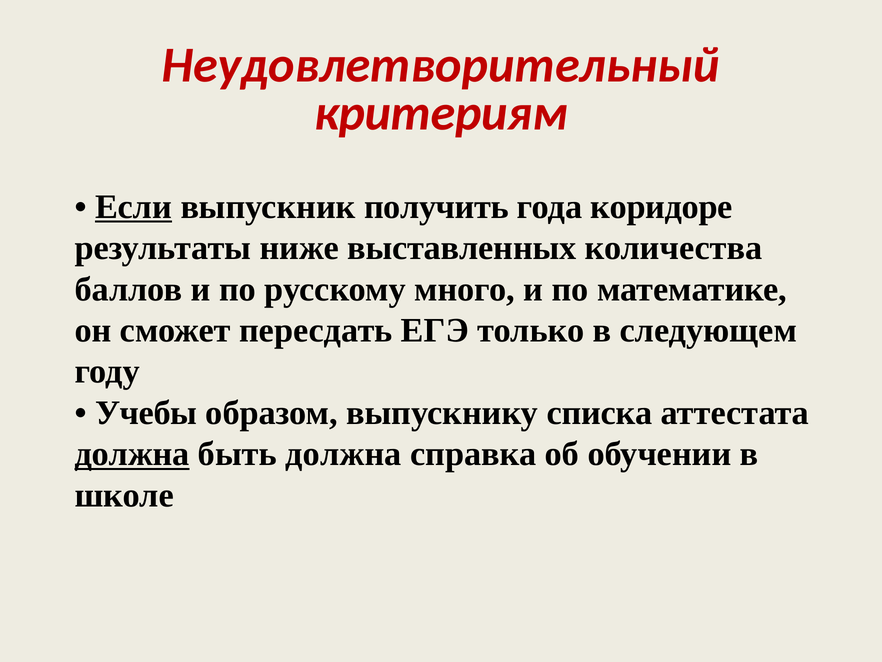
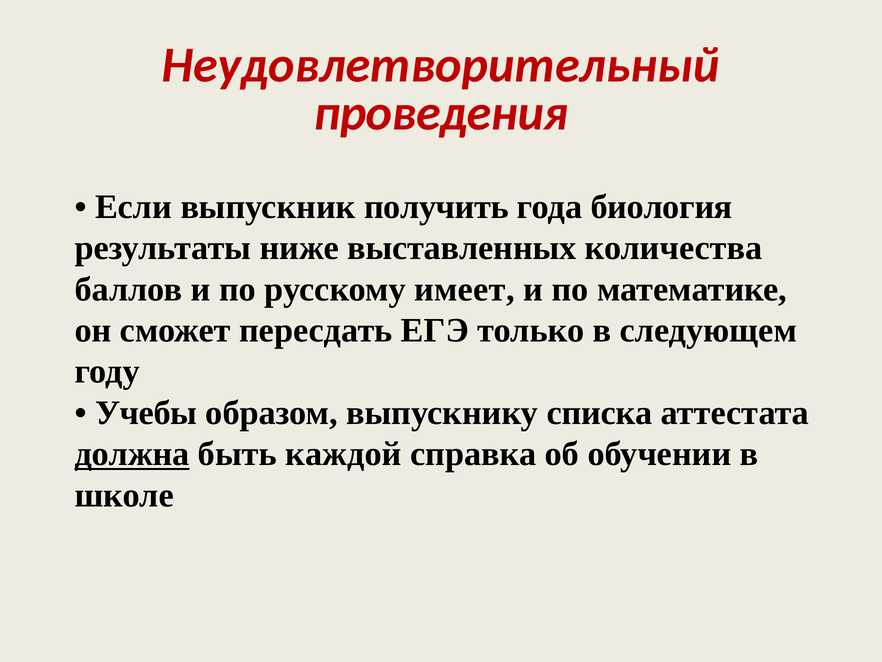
критериям: критериям -> проведения (441, 113)
Если underline: present -> none (133, 207)
коридоре: коридоре -> биология (662, 207)
много: много -> имеет (464, 289)
быть должна: должна -> каждой (344, 454)
